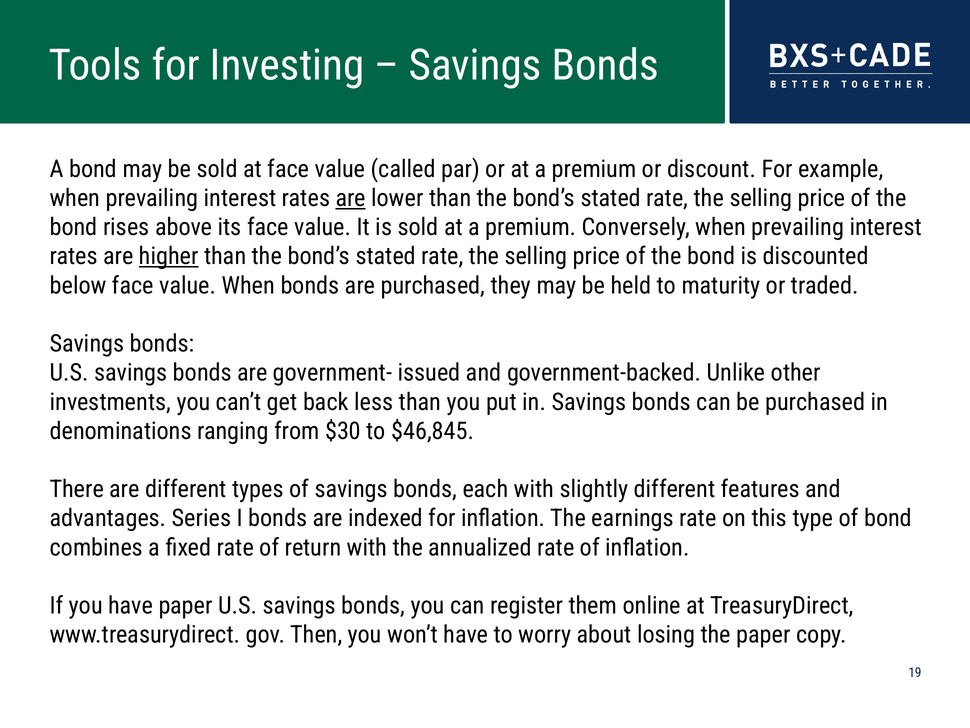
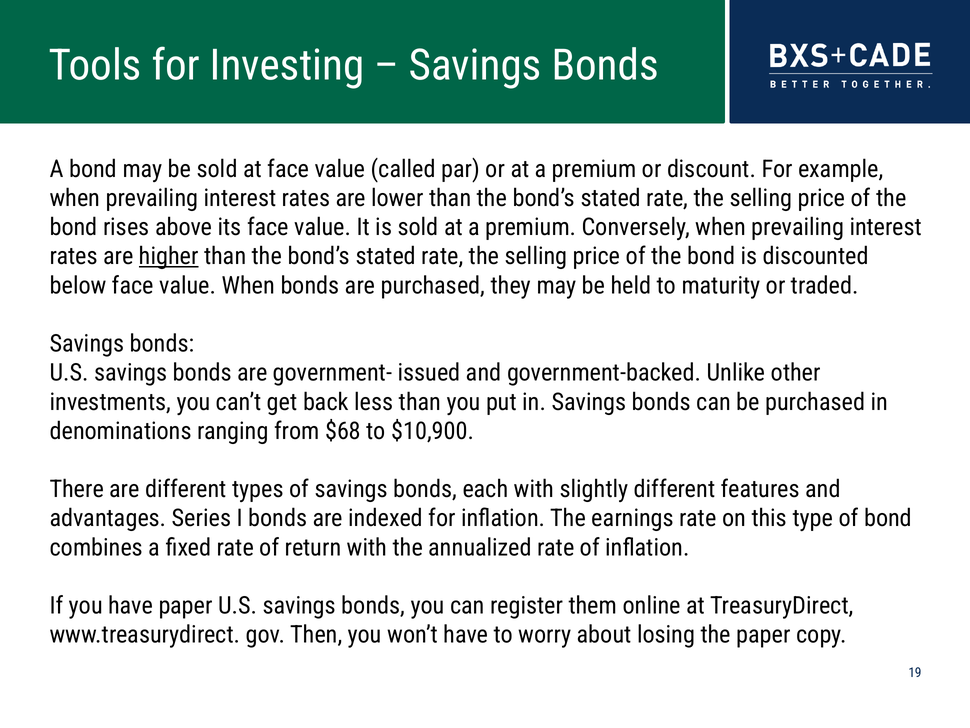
are underline: present -> none (351, 198)
$30: $30 -> $68 (343, 431)
$46,845: $46,845 -> $10,900 (433, 431)
